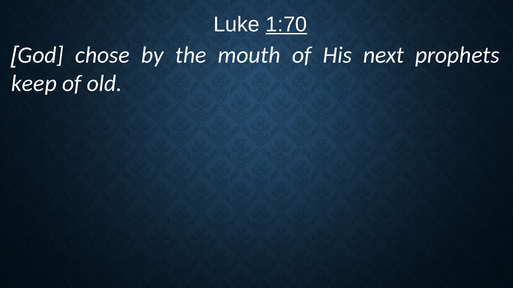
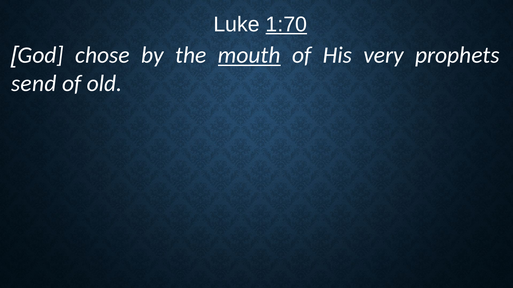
mouth underline: none -> present (249, 55)
next: next -> very (384, 55)
keep: keep -> send (34, 84)
